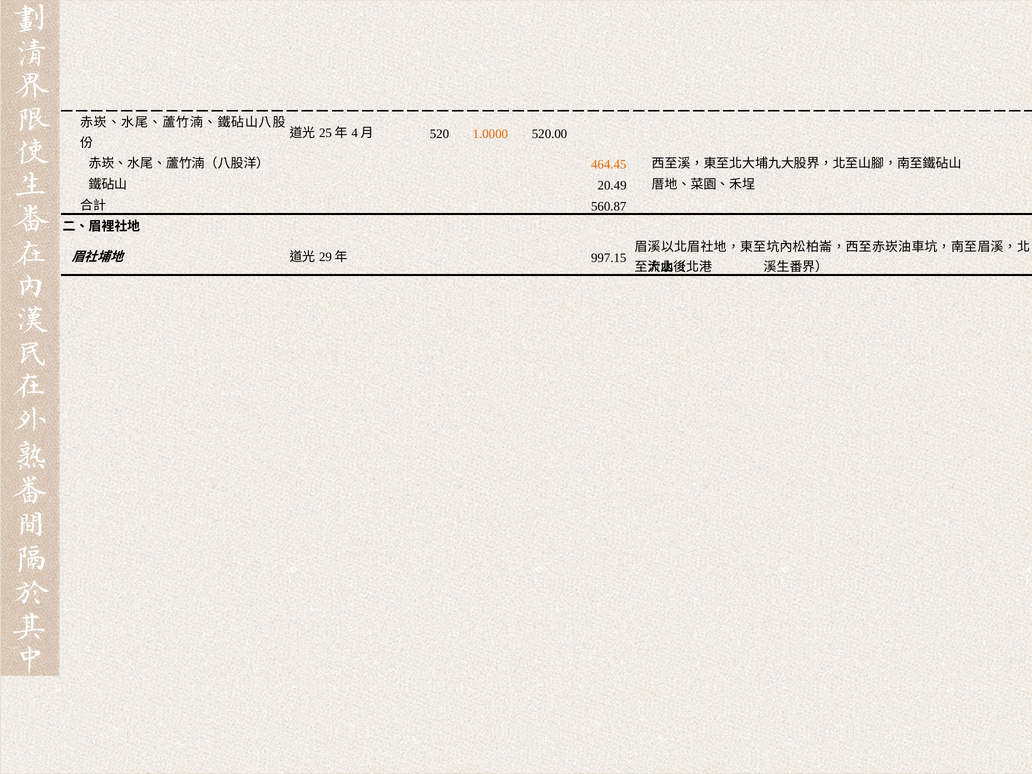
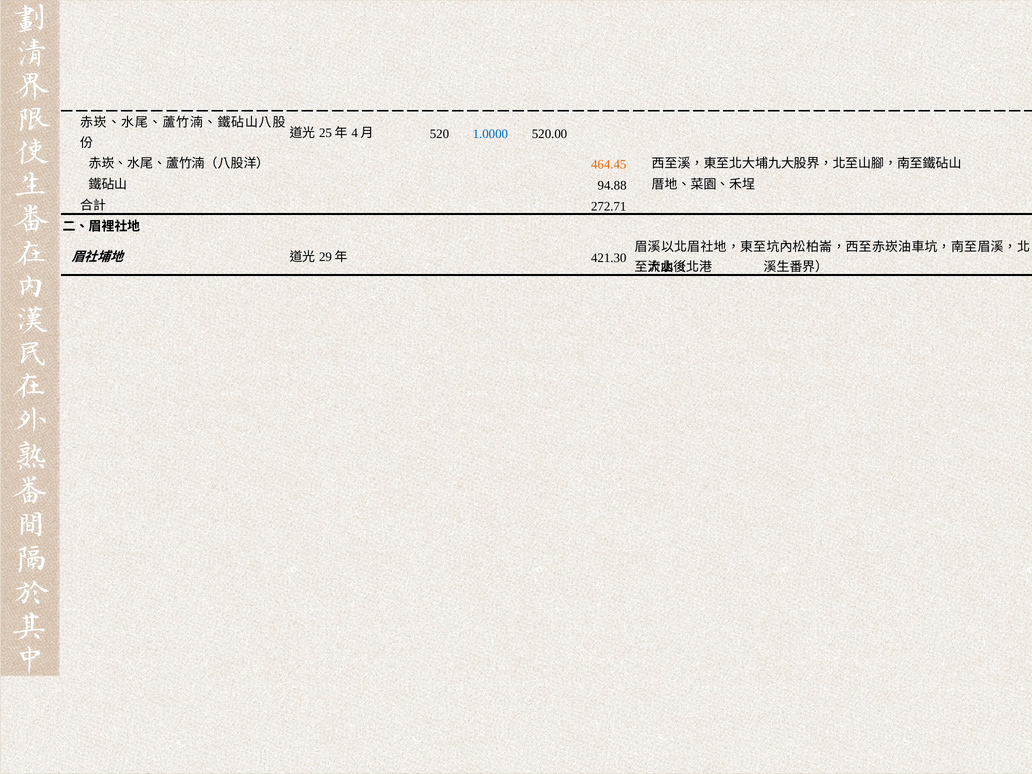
1.0000 colour: orange -> blue (490, 134)
20.49: 20.49 -> 94.88 (612, 185)
560.87: 560.87 -> 272.71 (609, 206)
997.15: 997.15 -> 421.30 (609, 258)
